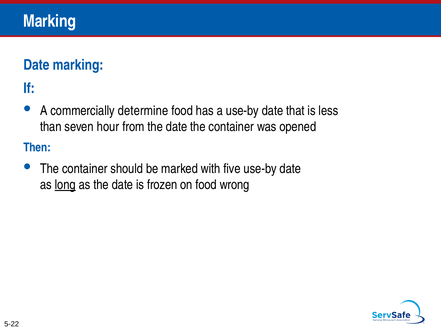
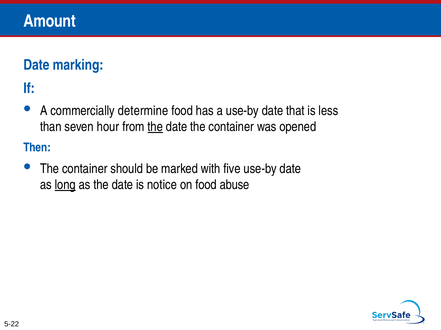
Marking: Marking -> Amount (50, 21)
the underline: none -> present (155, 127)
frozen: frozen -> notice (162, 185)
wrong: wrong -> abuse (234, 185)
